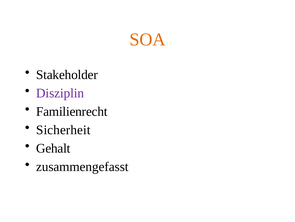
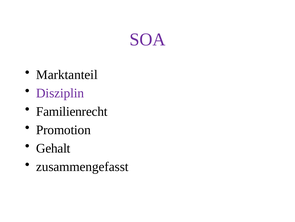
SOA colour: orange -> purple (147, 39)
Stakeholder: Stakeholder -> Marktanteil (67, 74)
Sicherheit: Sicherheit -> Promotion (63, 130)
